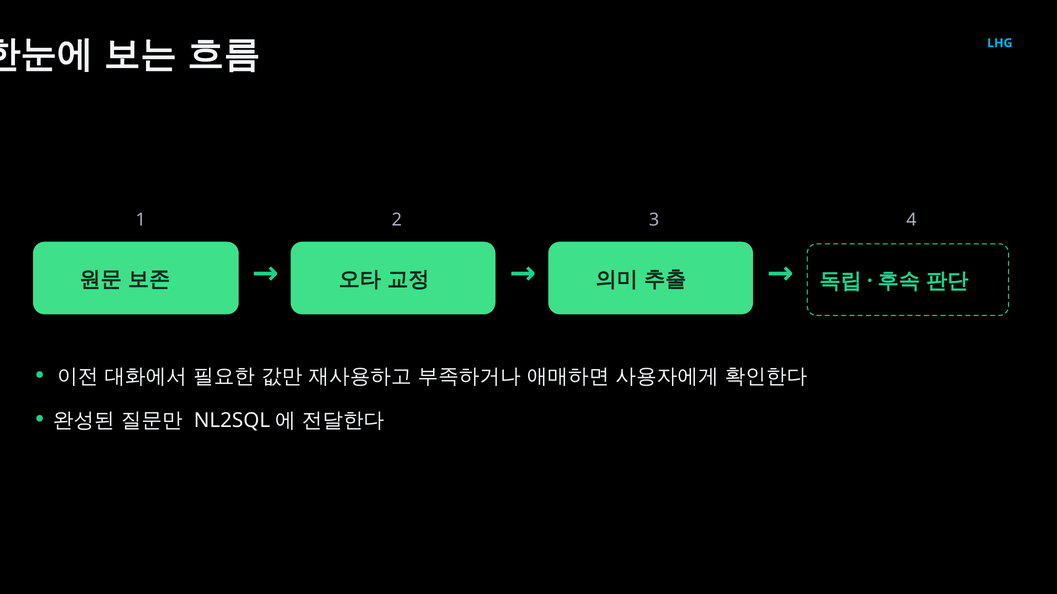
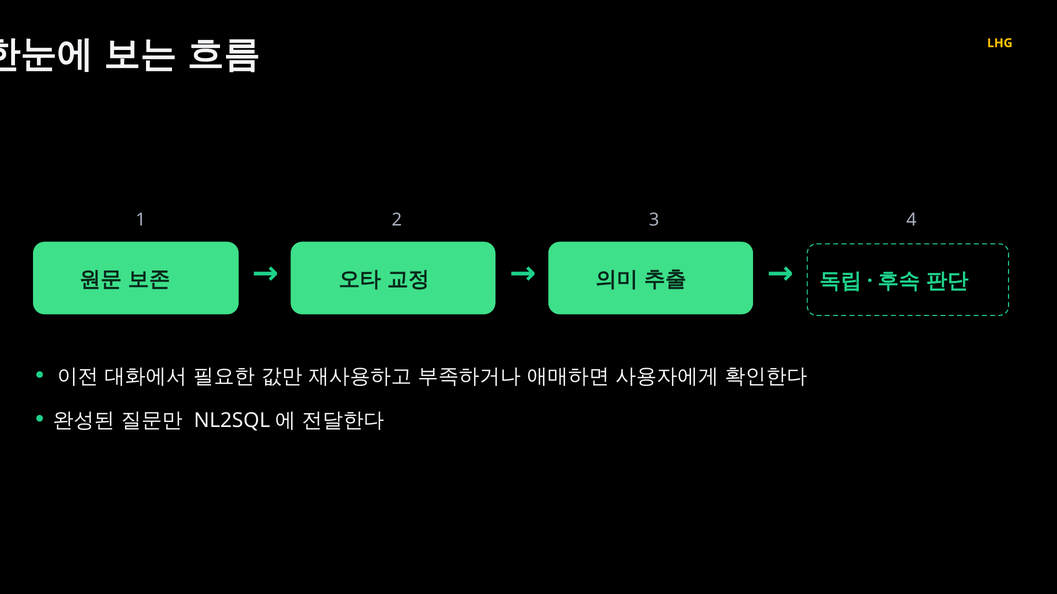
LHG colour: light blue -> yellow (1000, 43)
